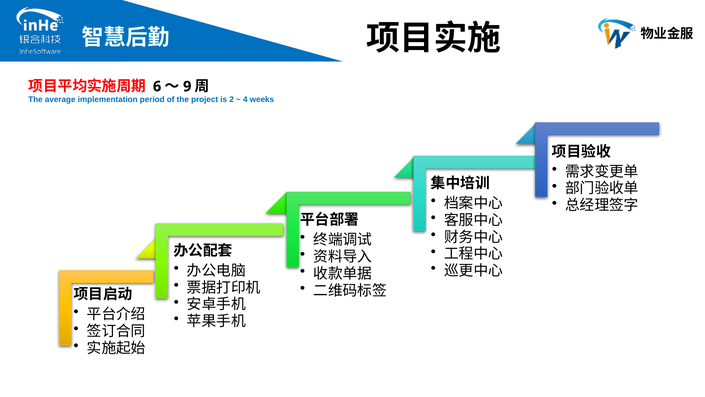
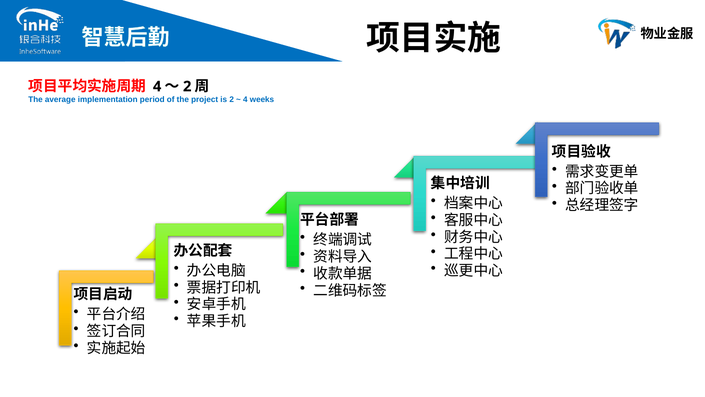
6: 6 -> 4 (157, 86)
9: 9 -> 2 (187, 86)
